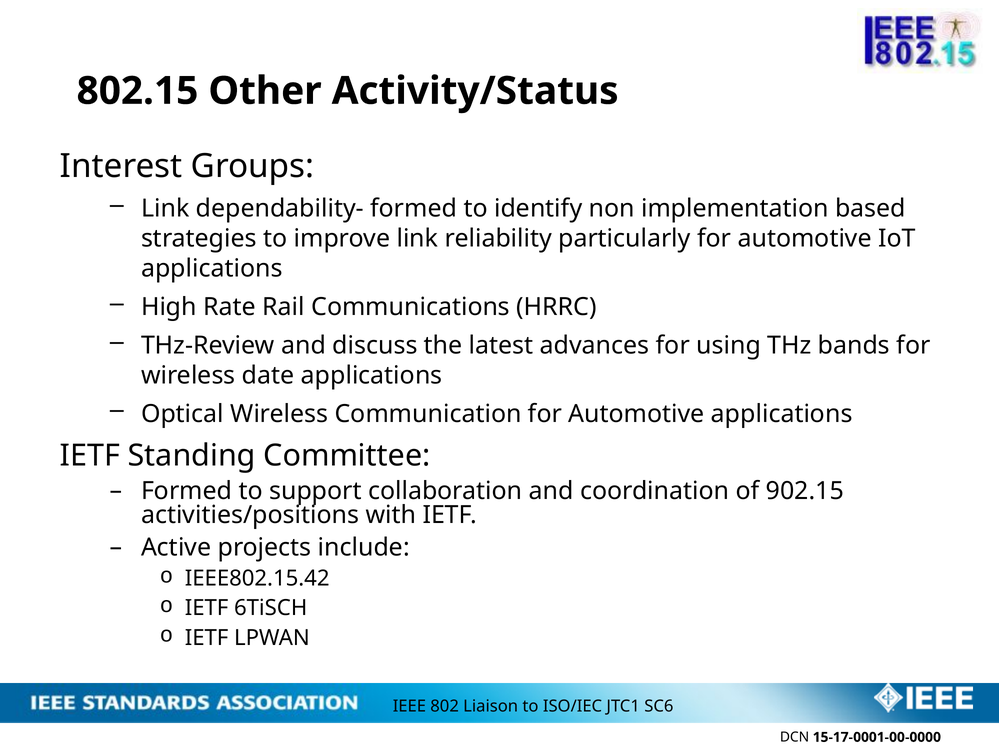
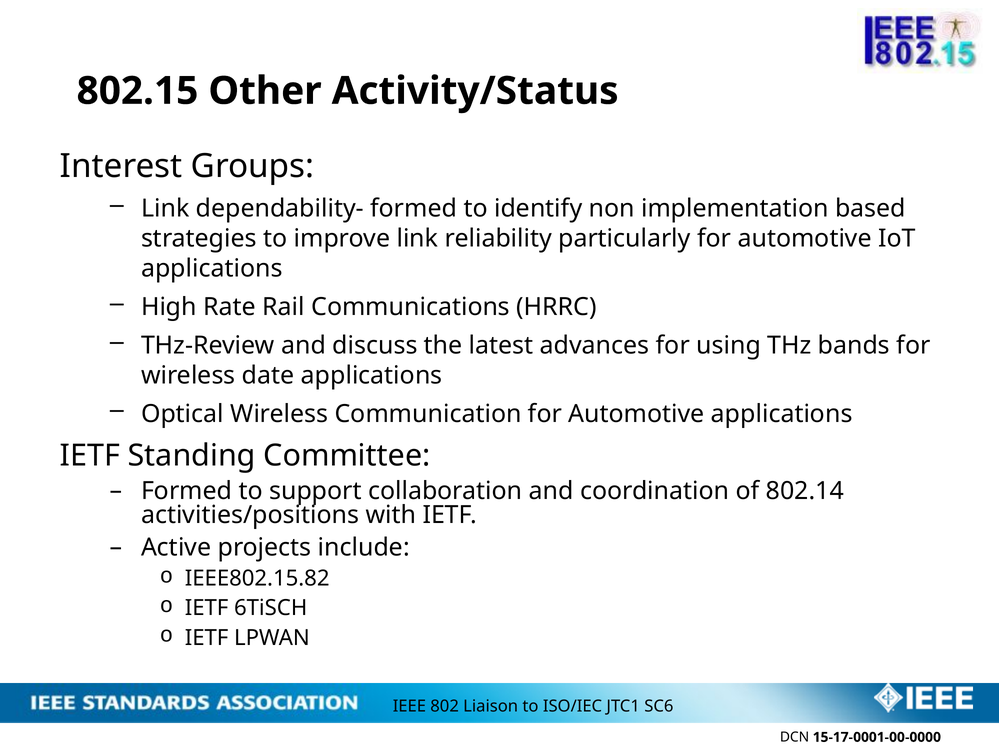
902.15: 902.15 -> 802.14 (805, 490)
IEEE802.15.42: IEEE802.15.42 -> IEEE802.15.82 (257, 578)
